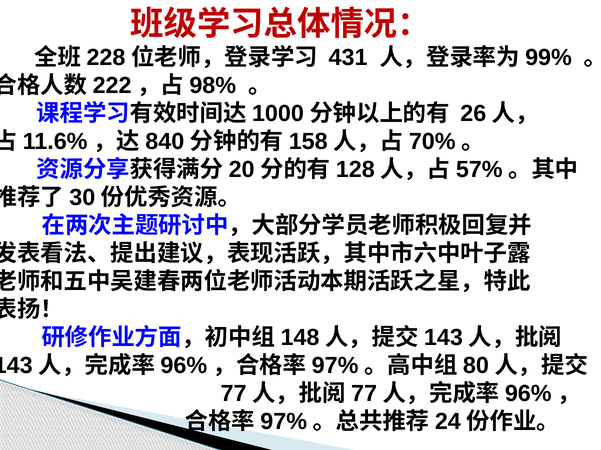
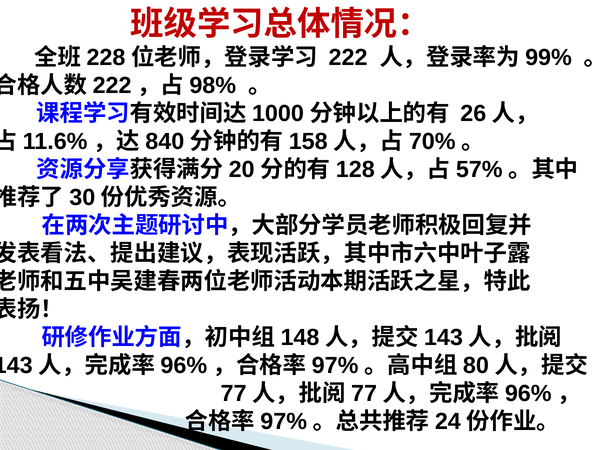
431: 431 -> 222 (348, 57)
